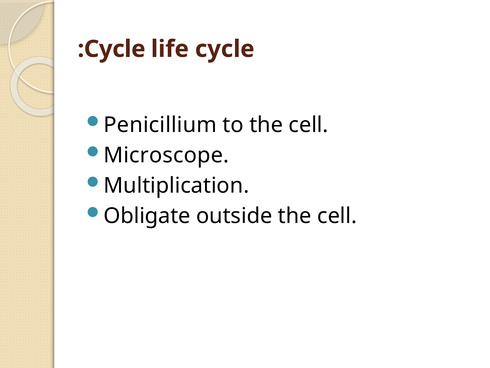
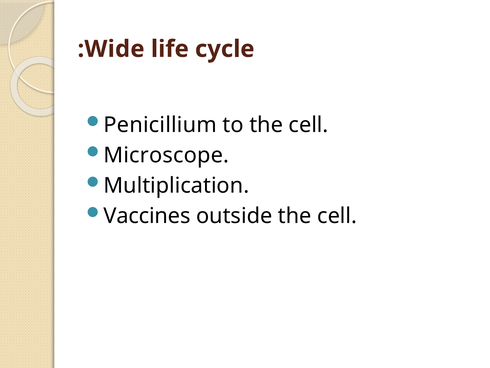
Cycle: Cycle -> Wide (114, 49)
Obligate: Obligate -> Vaccines (147, 216)
